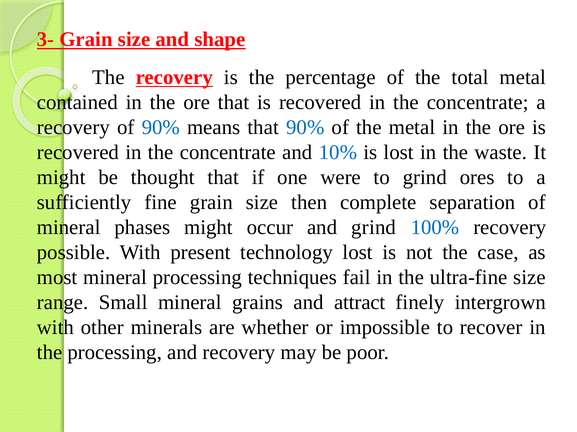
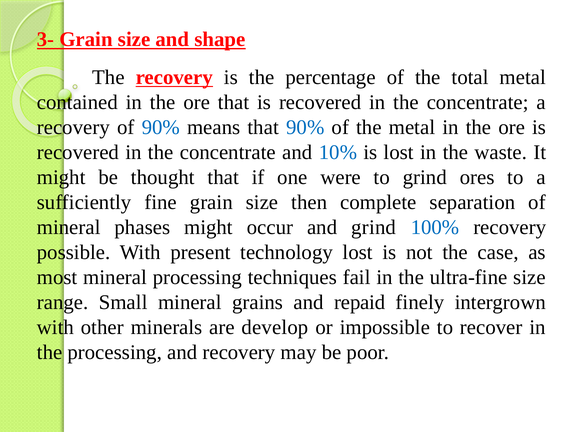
attract: attract -> repaid (360, 303)
whether: whether -> develop (275, 328)
